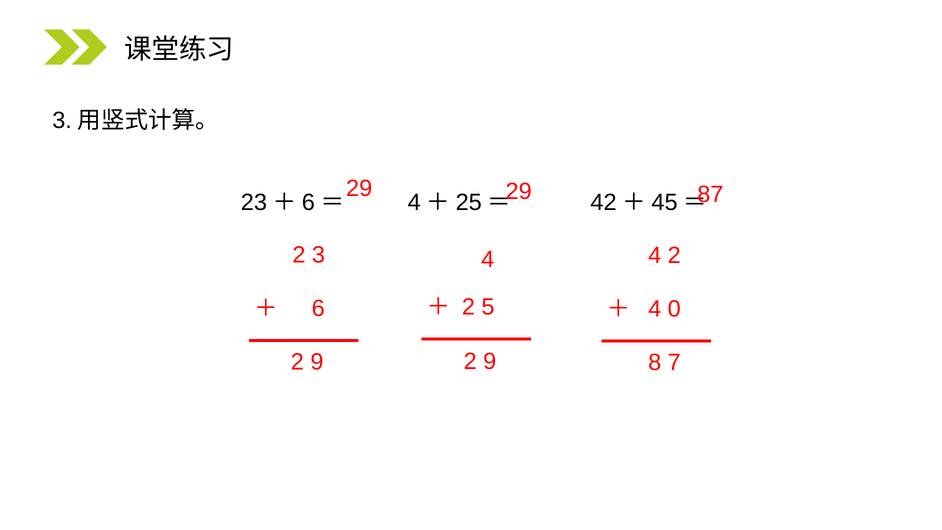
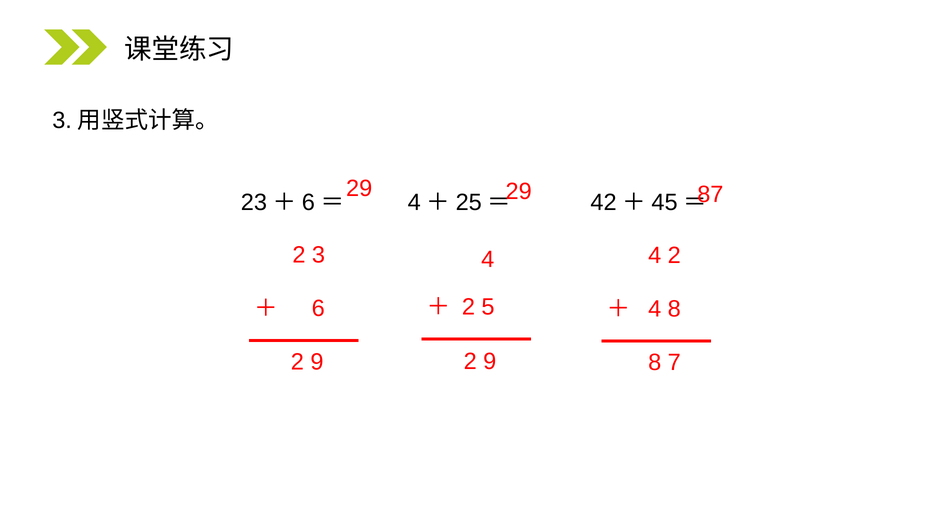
4 0: 0 -> 8 (674, 309)
